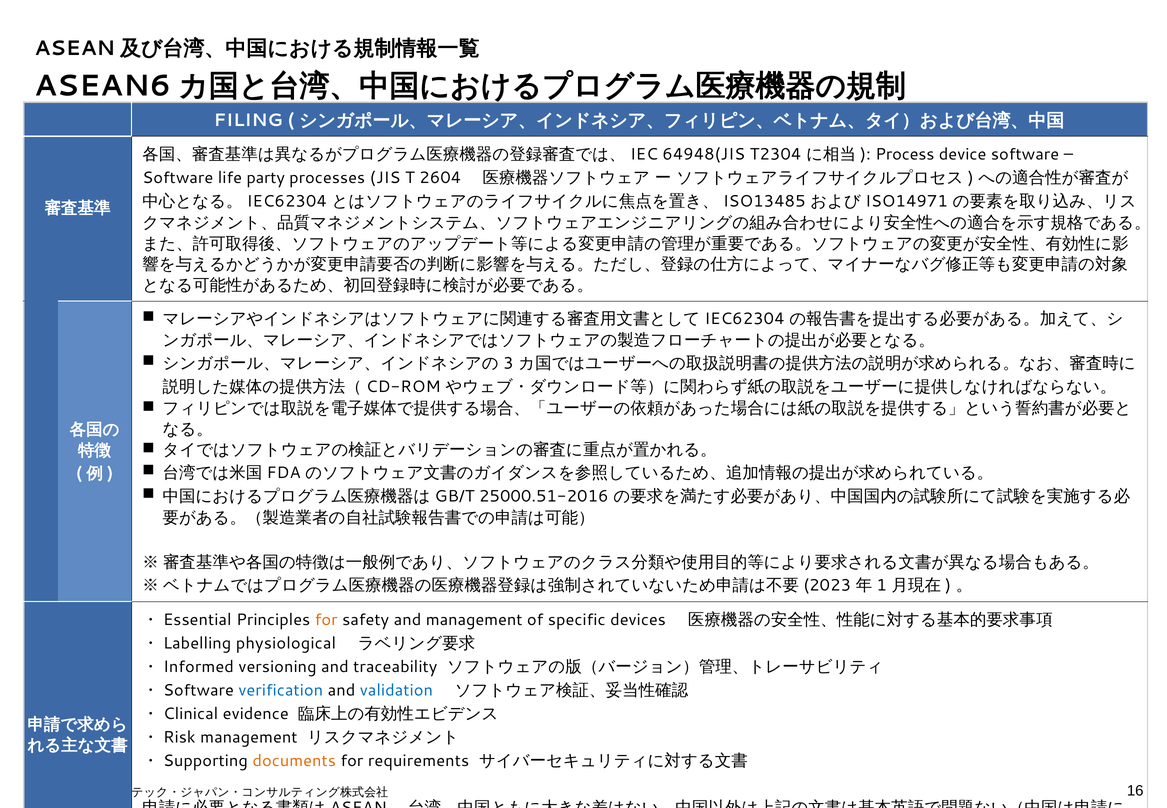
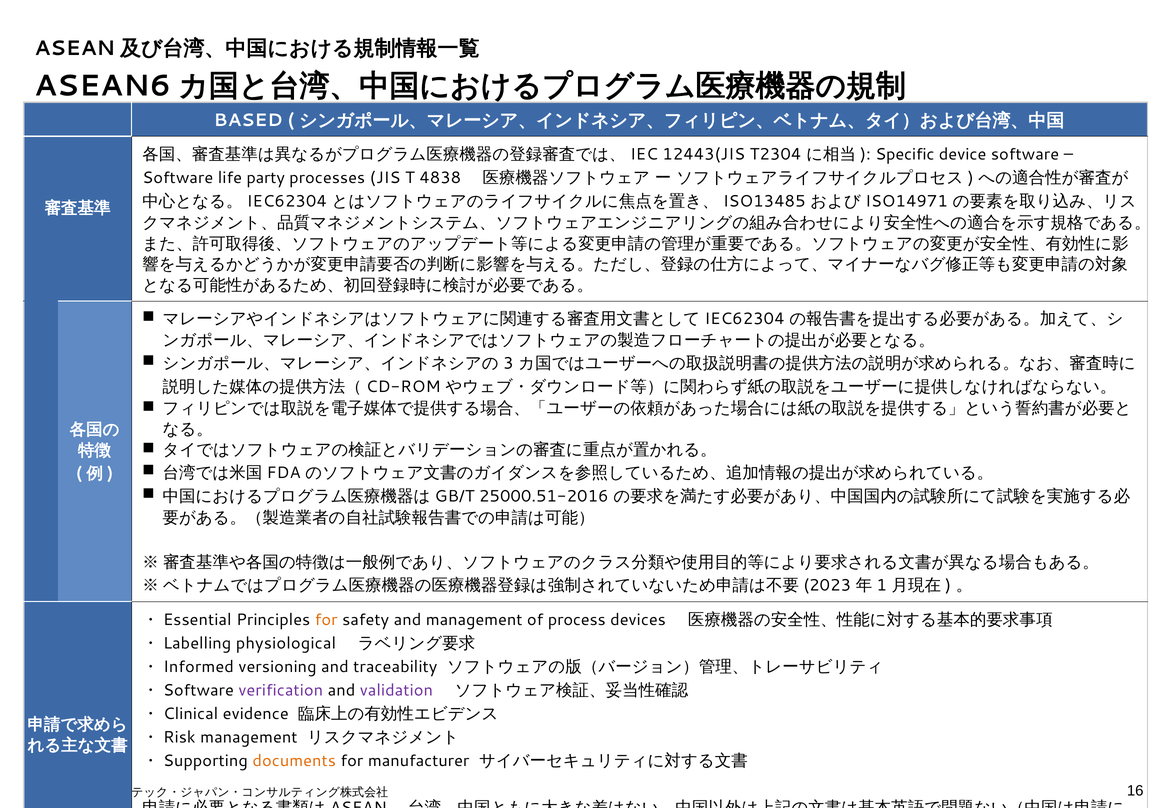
FILING: FILING -> BASED (248, 120)
64948(JIS: 64948(JIS -> 12443(JIS (704, 154)
Process: Process -> Specific (905, 154)
2604: 2604 -> 4838 (440, 178)
specific: specific -> process (577, 620)
verification colour: blue -> purple (281, 690)
validation colour: blue -> purple (396, 690)
requirements: requirements -> manufacturer (419, 761)
